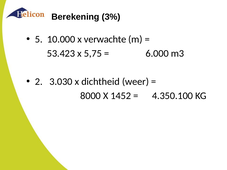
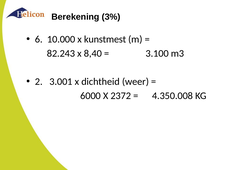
5: 5 -> 6 (39, 39)
verwachte: verwachte -> kunstmest (105, 39)
53.423: 53.423 -> 82.243 (61, 54)
5,75: 5,75 -> 8,40 (93, 54)
6.000: 6.000 -> 3.100 (157, 54)
3.030: 3.030 -> 3.001 (61, 82)
8000: 8000 -> 6000 (91, 96)
1452: 1452 -> 2372 (121, 96)
4.350.100: 4.350.100 -> 4.350.008 (172, 96)
